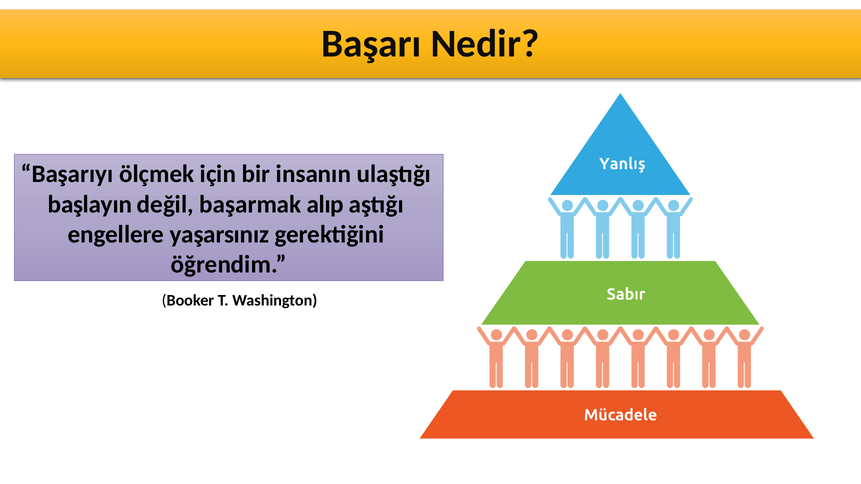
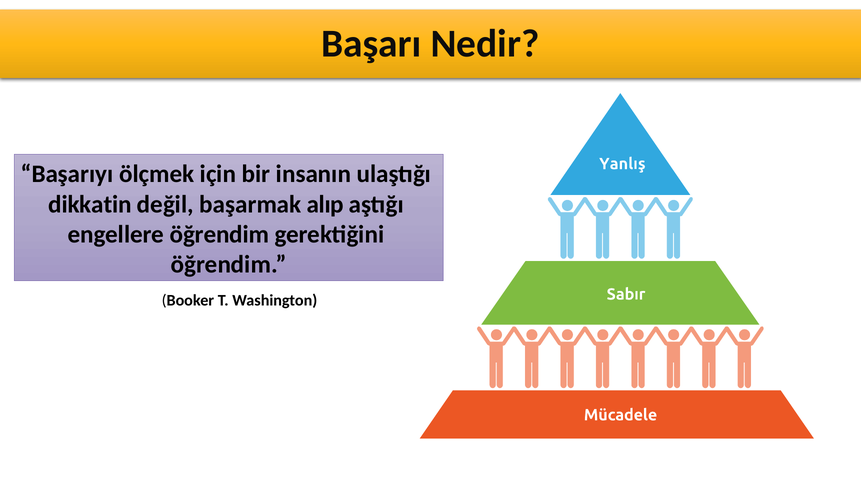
başlayın: başlayın -> dikkatin (90, 204)
engellere yaşarsınız: yaşarsınız -> öğrendim (219, 235)
